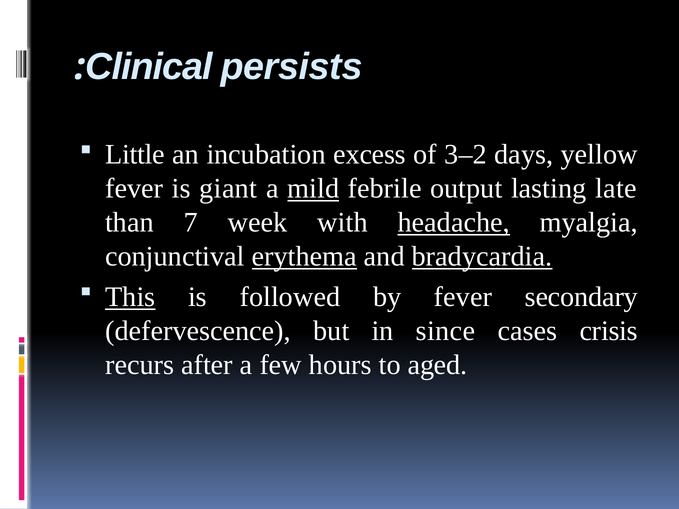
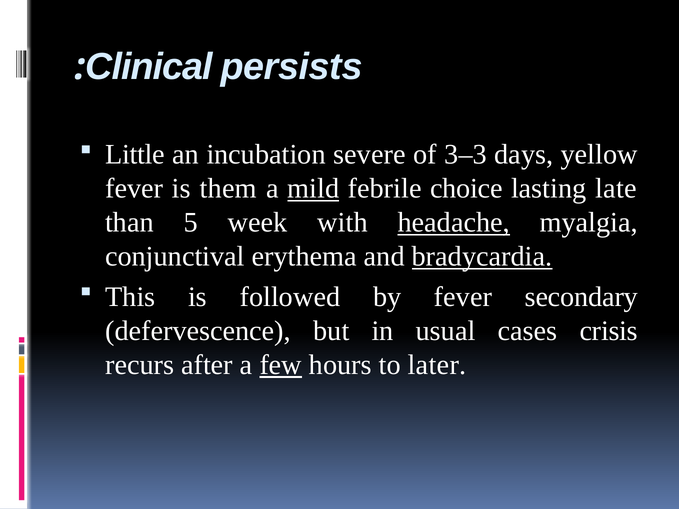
excess: excess -> severe (369, 155)
3–2: 3–2 -> 3–3 (466, 155)
giant: giant -> them (228, 189)
output: output -> choice (466, 189)
7: 7 -> 5 (191, 223)
erythema underline: present -> none (304, 257)
This underline: present -> none (130, 297)
since: since -> usual (446, 331)
few underline: none -> present (281, 365)
aged: aged -> later (437, 365)
